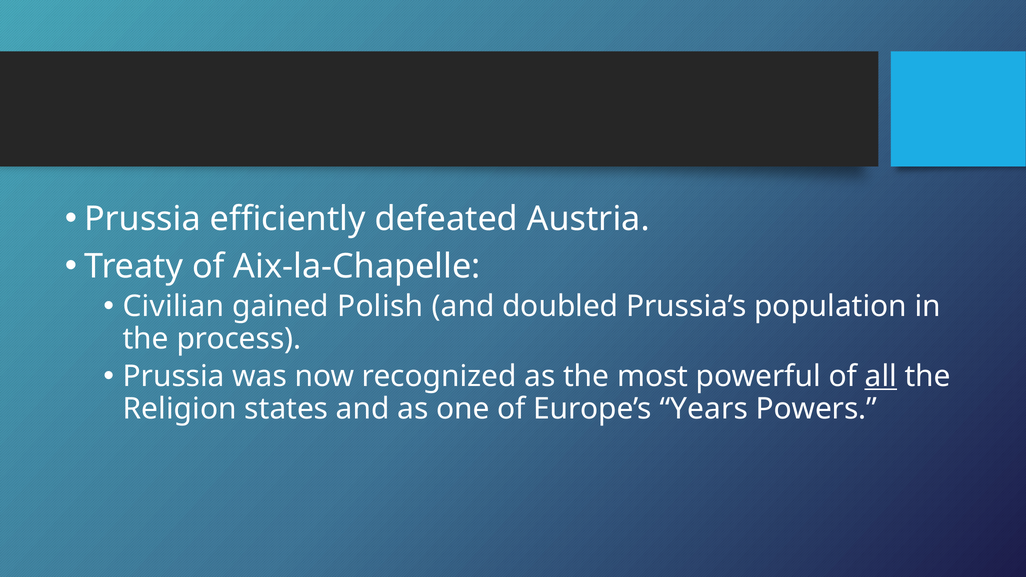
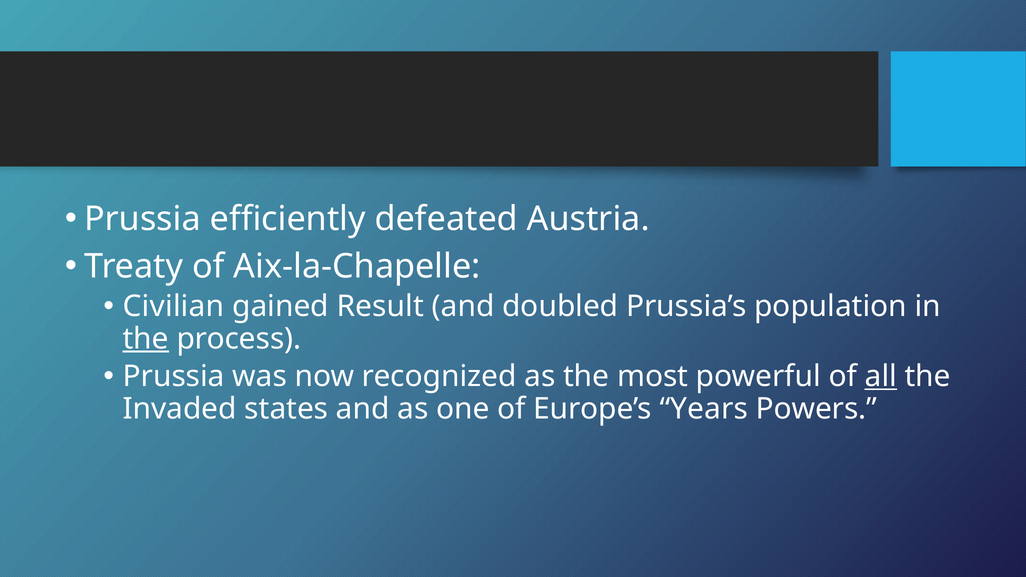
Polish: Polish -> Result (380, 306)
the underline: none -> present (146, 339)
Religion: Religion -> Invaded (180, 409)
